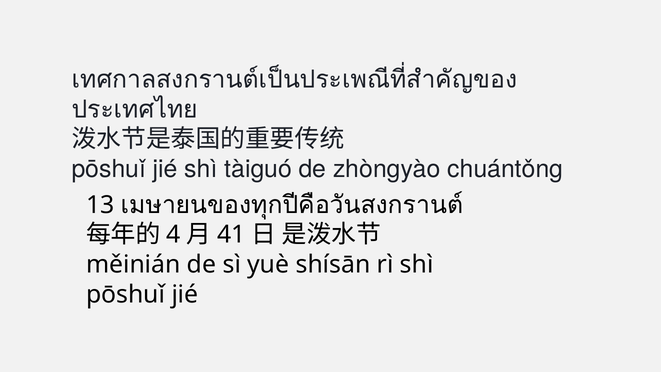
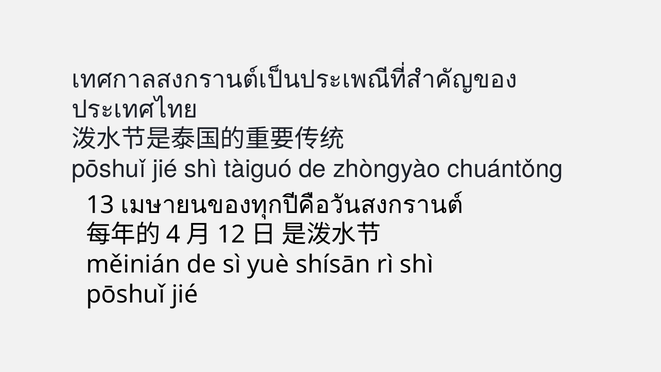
41: 41 -> 12 (231, 235)
